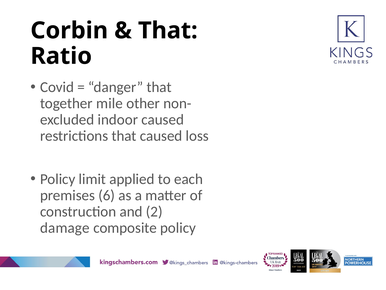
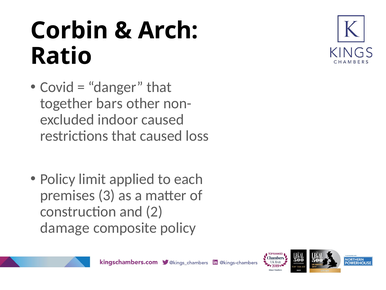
That: That -> Arch (168, 30)
mile: mile -> bars (110, 103)
6: 6 -> 3 (107, 195)
